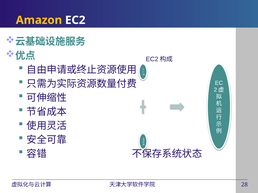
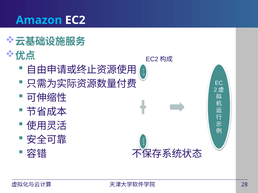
Amazon colour: yellow -> light blue (39, 20)
